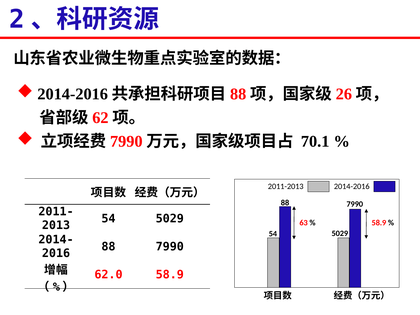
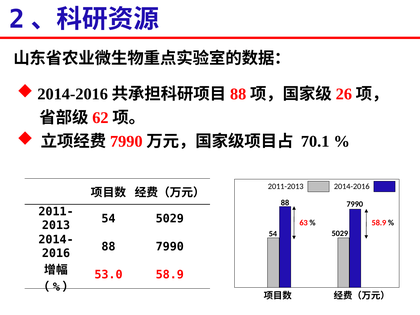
62.0: 62.0 -> 53.0 (108, 275)
